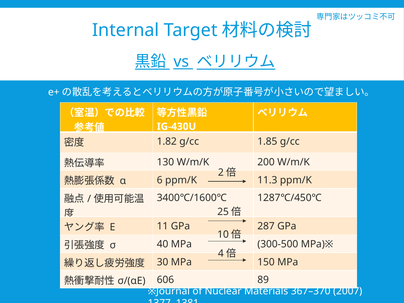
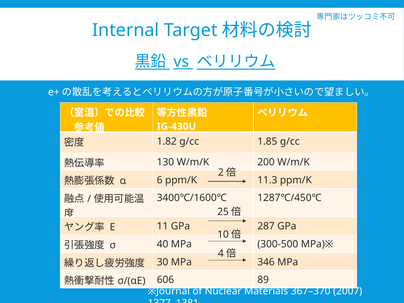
150: 150 -> 346 (266, 262)
